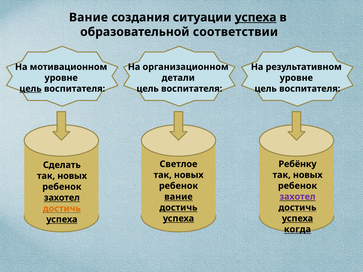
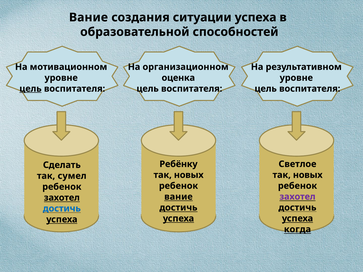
успеха underline: present -> none (256, 17)
соответствии: соответствии -> способностей (236, 32)
детали: детали -> оценка (178, 78)
Ребёнку: Ребёнку -> Светлое (297, 164)
Светлое: Светлое -> Ребёнку (179, 164)
новых: новых -> сумел (72, 176)
достичь colour: orange -> blue (62, 209)
